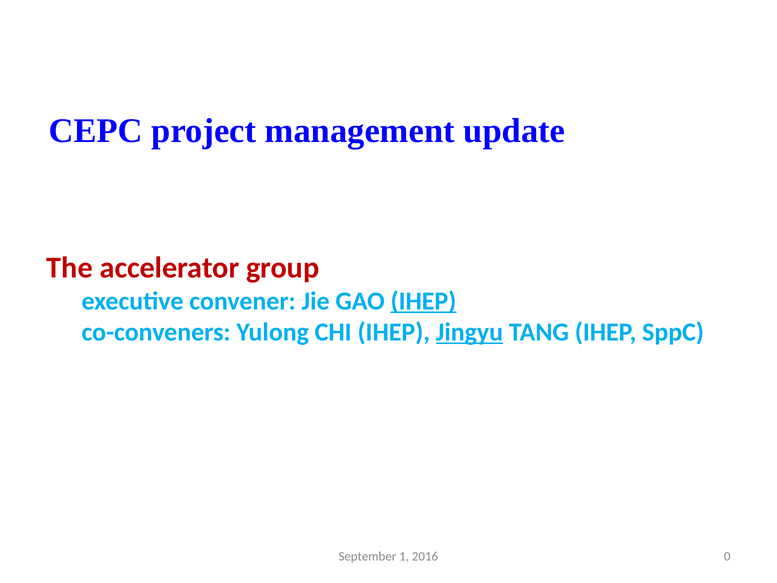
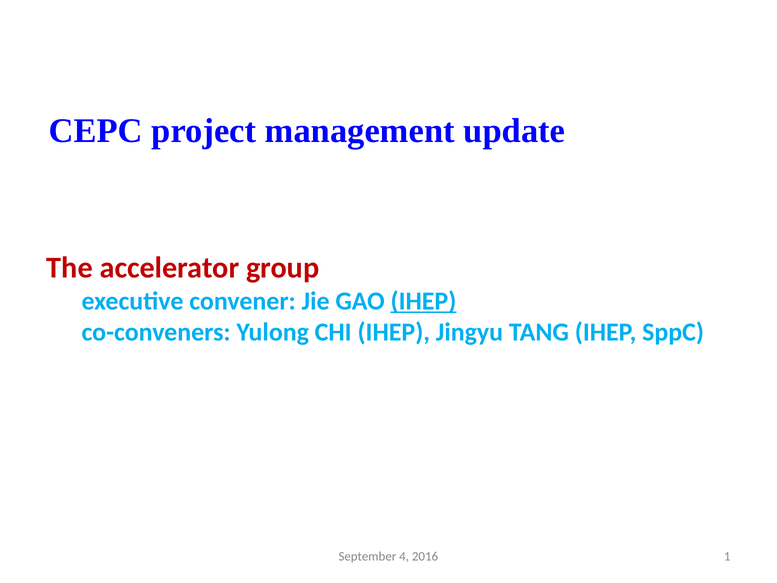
Jingyu underline: present -> none (469, 332)
1: 1 -> 4 (404, 556)
0: 0 -> 1 (727, 556)
